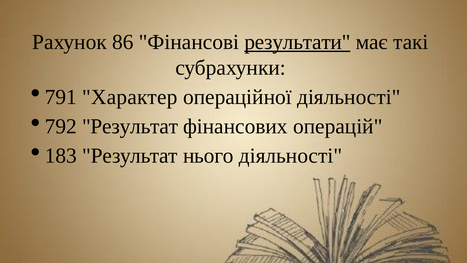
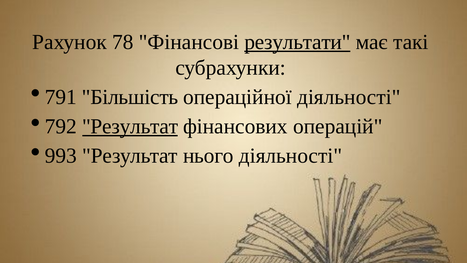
86: 86 -> 78 (123, 42)
Характер: Характер -> Більшість (130, 97)
Результат underline: none -> present (130, 126)
183: 183 -> 993 (61, 156)
